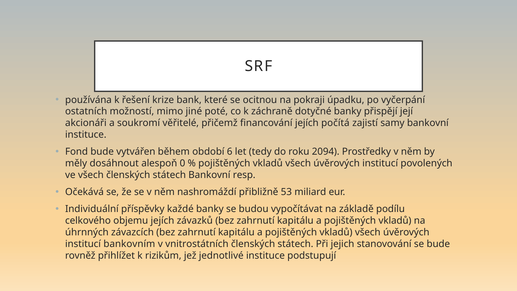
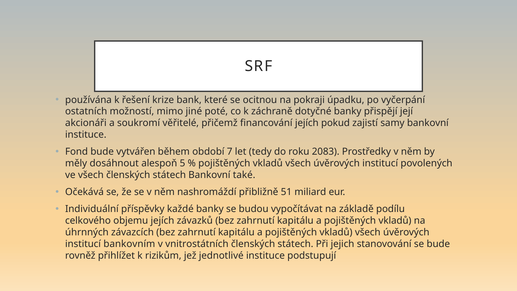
počítá: počítá -> pokud (335, 123)
6: 6 -> 7 (230, 152)
2094: 2094 -> 2083 (326, 152)
0: 0 -> 5 (182, 163)
resp: resp -> také (244, 175)
53: 53 -> 51 (286, 192)
